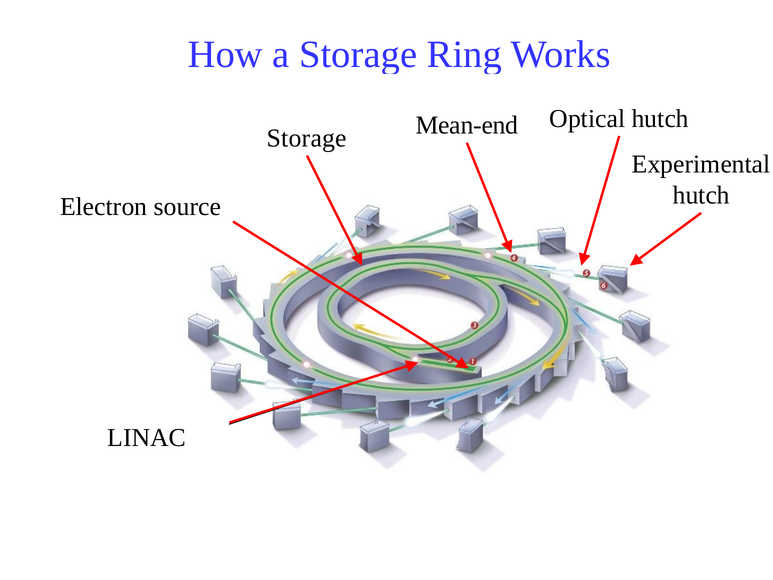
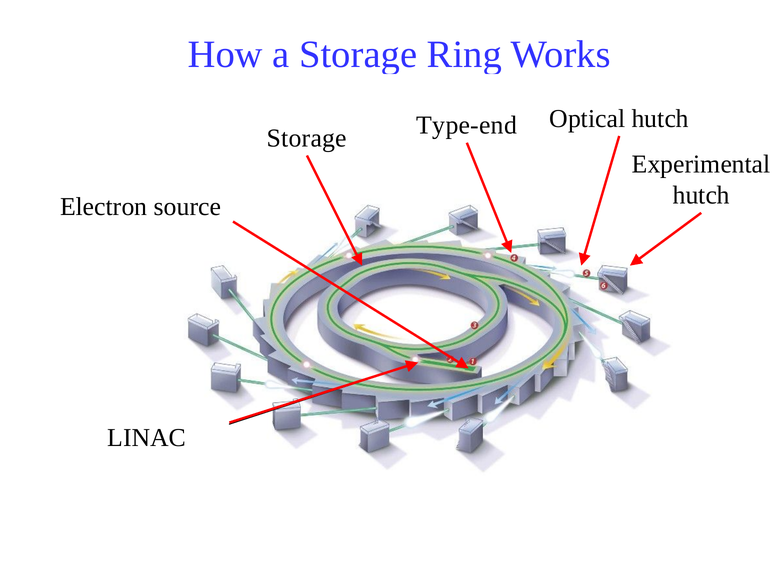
Mean-end: Mean-end -> Type-end (467, 125)
